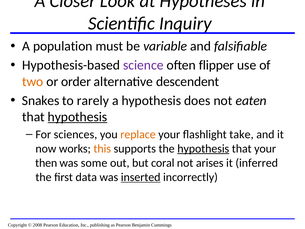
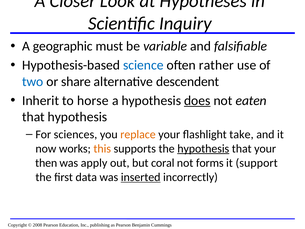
population: population -> geographic (63, 46)
science colour: purple -> blue (143, 65)
flipper: flipper -> rather (216, 65)
two colour: orange -> blue (33, 81)
order: order -> share (76, 81)
Snakes: Snakes -> Inherit (41, 100)
rarely: rarely -> horse (93, 100)
does underline: none -> present (197, 100)
hypothesis underline: present -> none (77, 117)
some: some -> apply (94, 163)
arises: arises -> forms (210, 163)
inferred: inferred -> support (257, 163)
